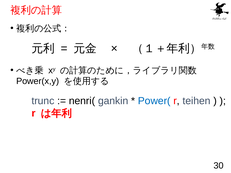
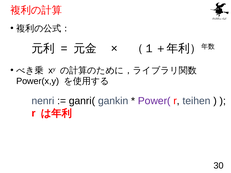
trunc: trunc -> nenri (43, 101)
nenri(: nenri( -> ganri( (82, 101)
Power( colour: blue -> purple (154, 101)
